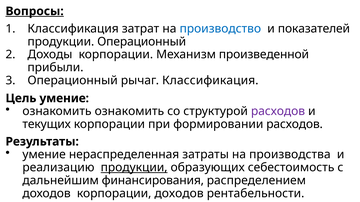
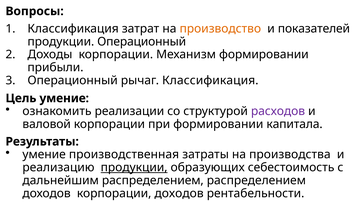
Вопросы underline: present -> none (35, 11)
производство colour: blue -> orange (220, 29)
Механизм произведенной: произведенной -> формировании (264, 55)
ознакомить ознакомить: ознакомить -> реализации (129, 111)
текущих: текущих -> валовой (47, 124)
формировании расходов: расходов -> капитала (295, 124)
нераспределенная: нераспределенная -> производственная (124, 155)
дальнейшим финансирования: финансирования -> распределением (153, 181)
